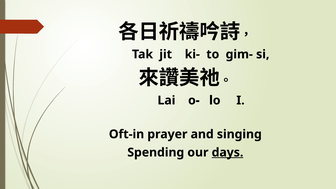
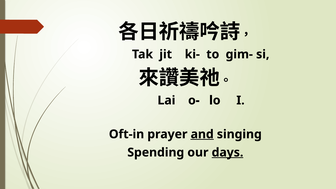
and underline: none -> present (202, 134)
